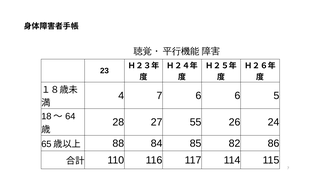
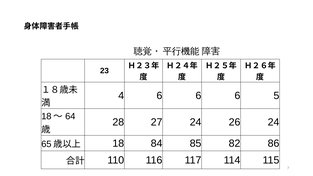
4 7: 7 -> 6 (159, 96)
27 55: 55 -> 24 (196, 122)
88: 88 -> 18 (118, 143)
